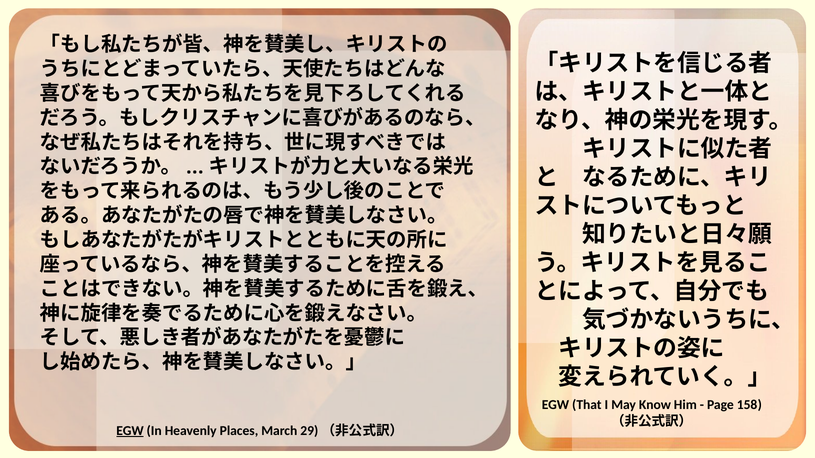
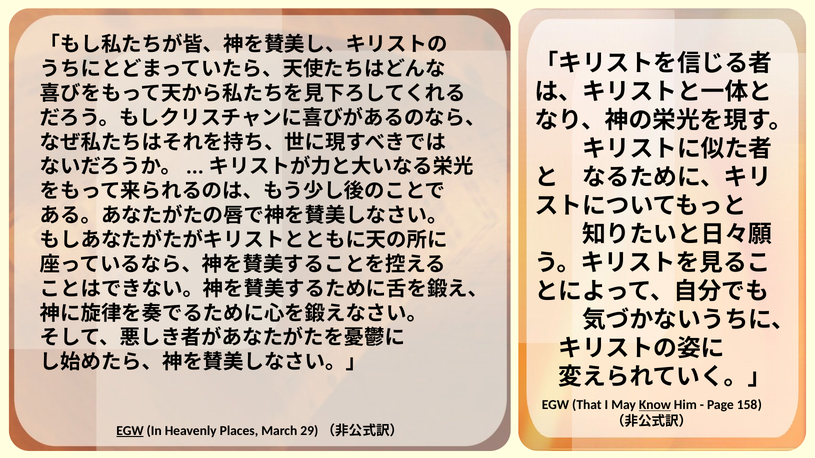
Know underline: none -> present (655, 405)
